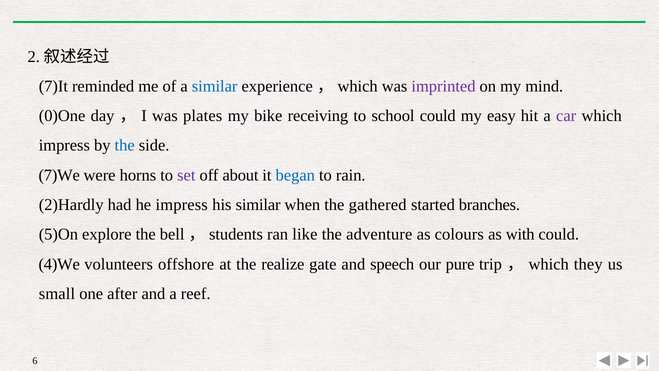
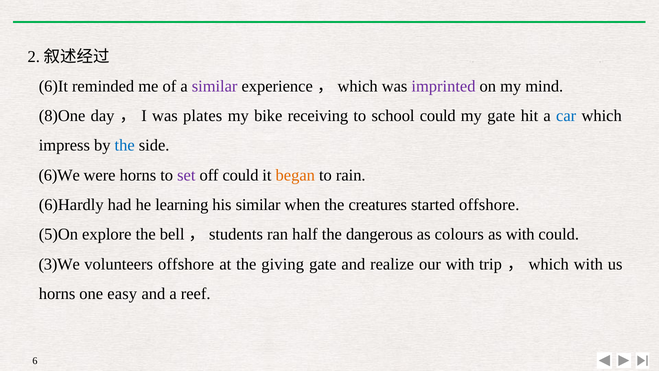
7)It: 7)It -> 6)It (53, 86)
similar colour: blue -> purple (215, 86)
0)One: 0)One -> 8)One (62, 116)
my easy: easy -> gate (501, 116)
car colour: purple -> blue (566, 116)
7)We: 7)We -> 6)We (59, 175)
off about: about -> could (241, 175)
began colour: blue -> orange (295, 175)
2)Hardly: 2)Hardly -> 6)Hardly (71, 205)
he impress: impress -> learning (182, 205)
gathered: gathered -> creatures (378, 205)
started branches: branches -> offshore (489, 205)
like: like -> half (305, 234)
adventure: adventure -> dangerous (379, 234)
4)We: 4)We -> 3)We (59, 264)
realize: realize -> giving (283, 264)
speech: speech -> realize (392, 264)
our pure: pure -> with (460, 264)
which they: they -> with (588, 264)
small: small -> horns (57, 294)
after: after -> easy (122, 294)
